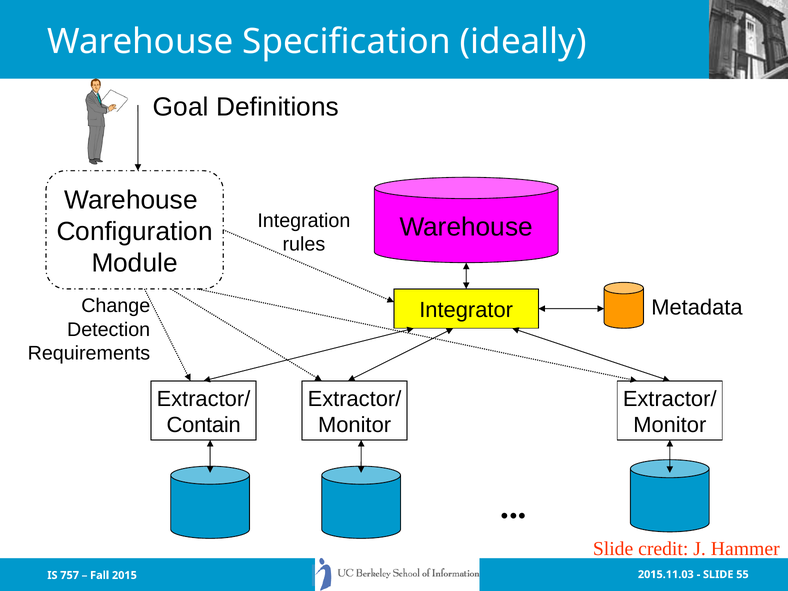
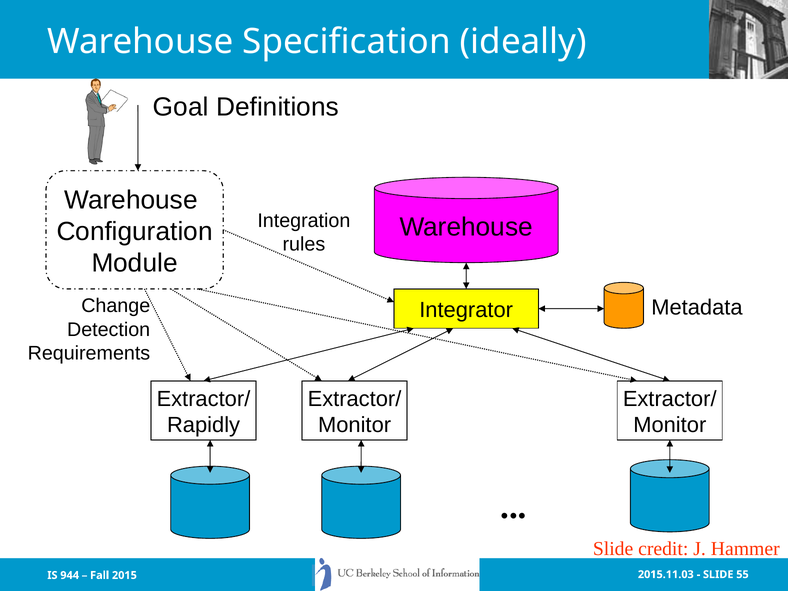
Contain: Contain -> Rapidly (204, 425)
757: 757 -> 944 (70, 575)
